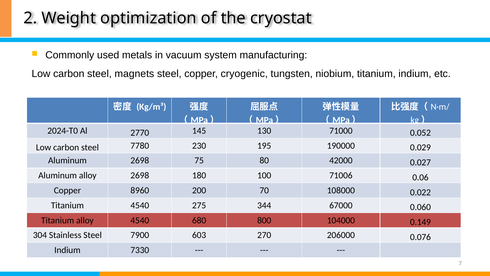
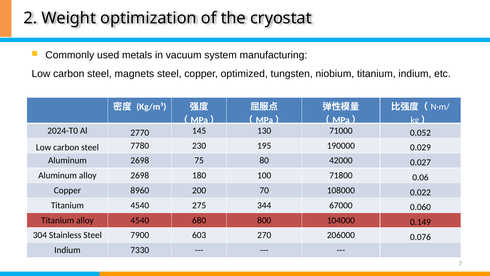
cryogenic: cryogenic -> optimized (244, 74)
71006: 71006 -> 71800 (341, 175)
